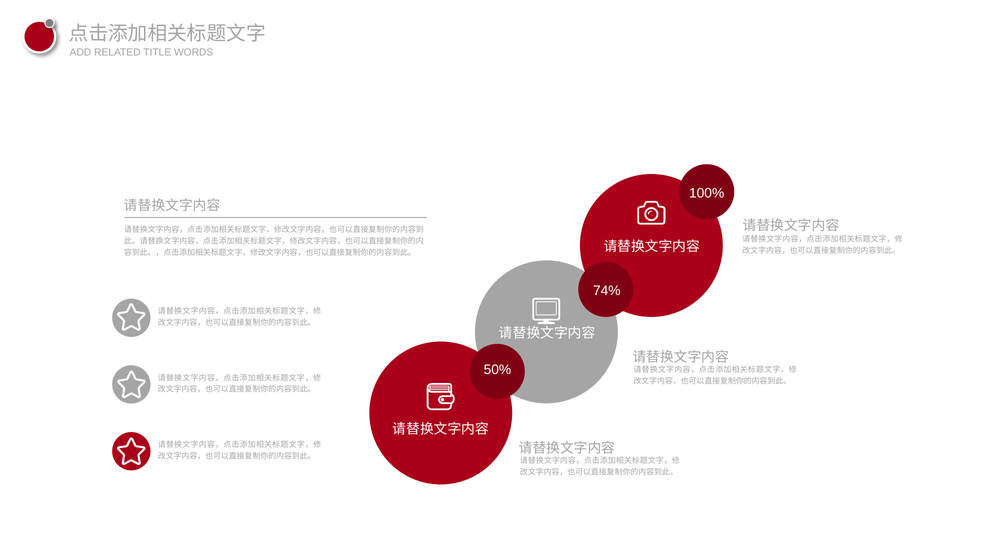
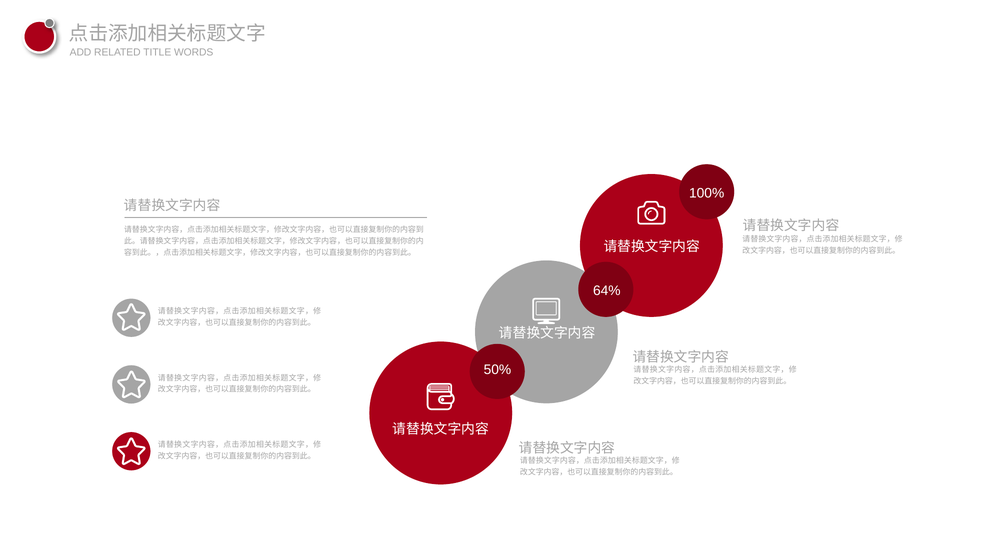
74%: 74% -> 64% (607, 290)
